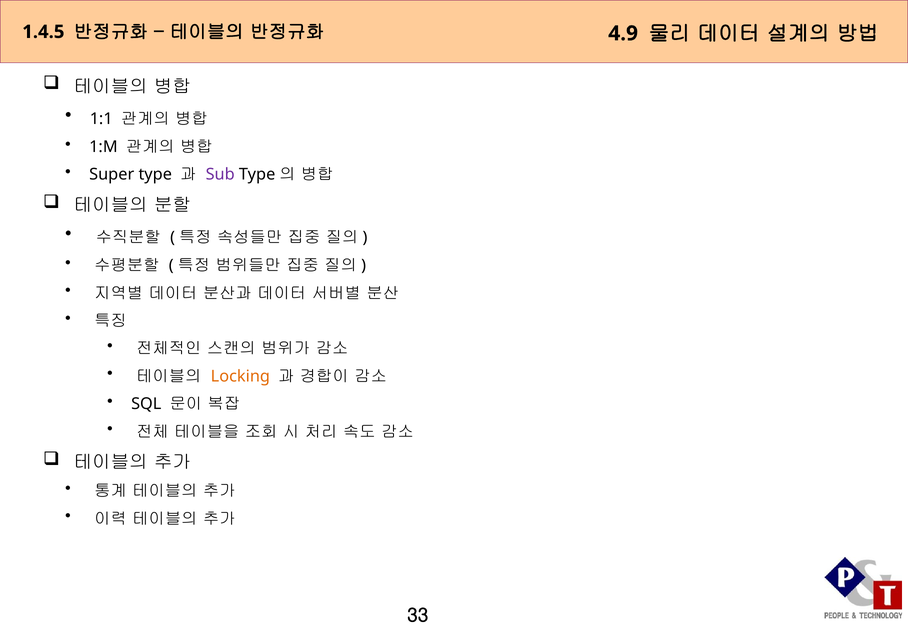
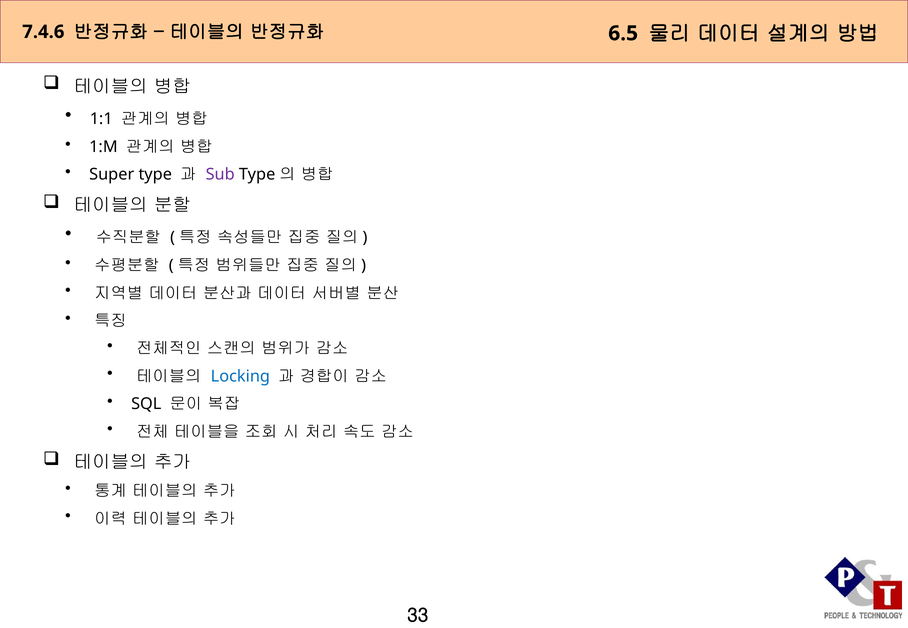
1.4.5: 1.4.5 -> 7.4.6 (43, 32)
4.9: 4.9 -> 6.5 (623, 33)
Locking colour: orange -> blue (240, 377)
